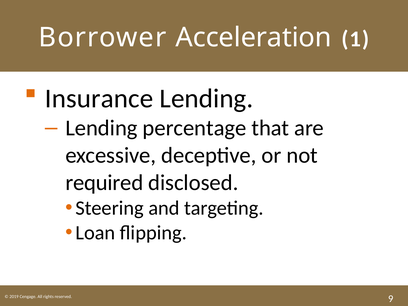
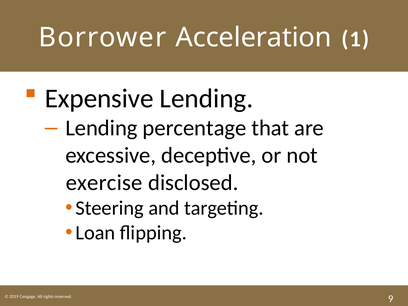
Insurance: Insurance -> Expensive (99, 99)
required: required -> exercise (104, 183)
